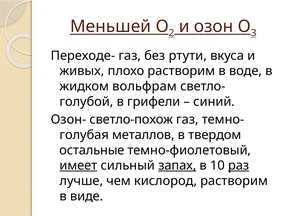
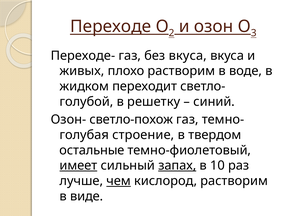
Меньшей: Меньшей -> Переходе (111, 26)
без ртути: ртути -> вкуса (188, 56)
вольфрам: вольфрам -> переходит (145, 86)
грифели: грифели -> решетку (154, 102)
металлов: металлов -> строение (143, 135)
раз underline: present -> none (239, 166)
чем underline: none -> present (119, 181)
